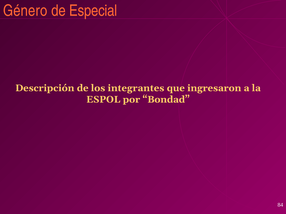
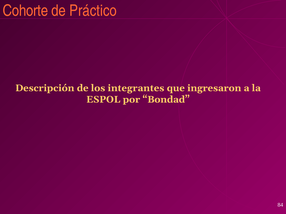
Género: Género -> Cohorte (25, 11)
Especial: Especial -> Práctico (93, 11)
